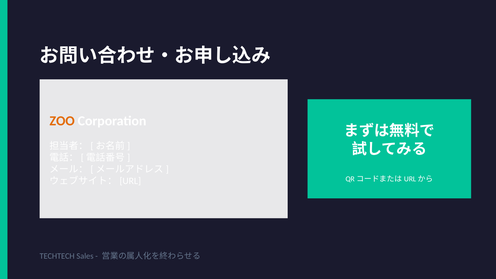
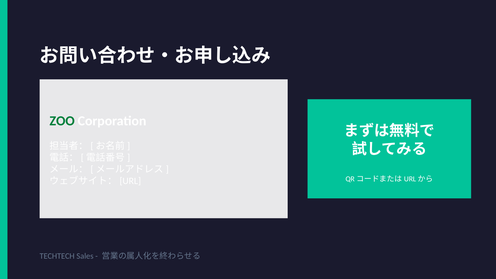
ZOO colour: orange -> green (62, 121)
